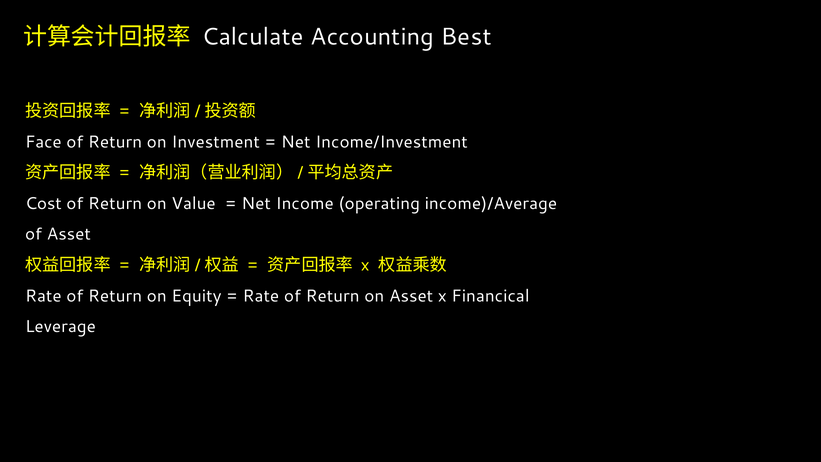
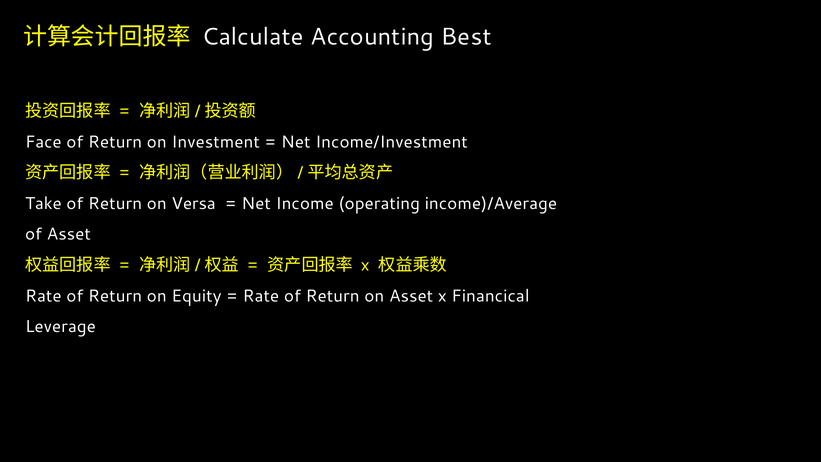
Cost: Cost -> Take (43, 203)
Value: Value -> Versa (194, 203)
